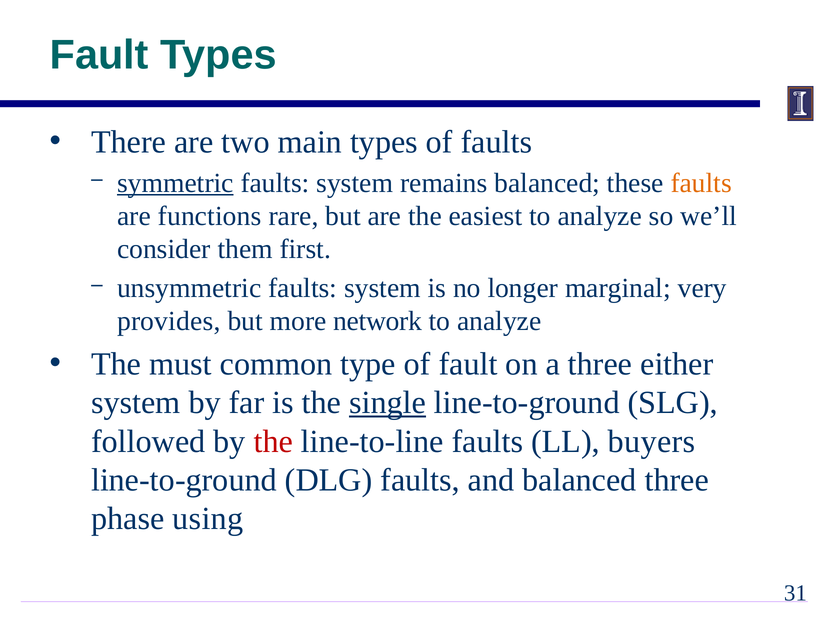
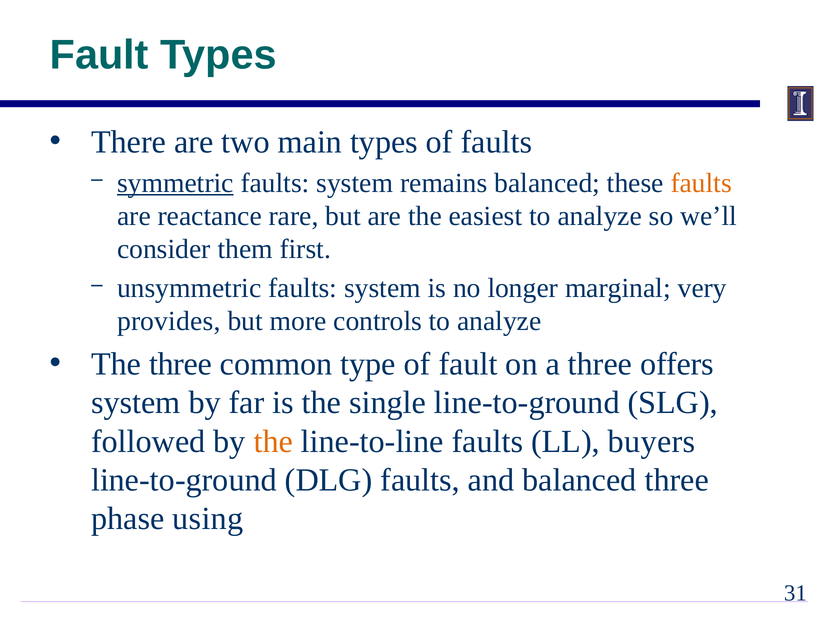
functions: functions -> reactance (210, 216)
network: network -> controls (378, 321)
The must: must -> three (181, 364)
either: either -> offers (677, 364)
single underline: present -> none (388, 403)
the colour: red -> orange (273, 441)
